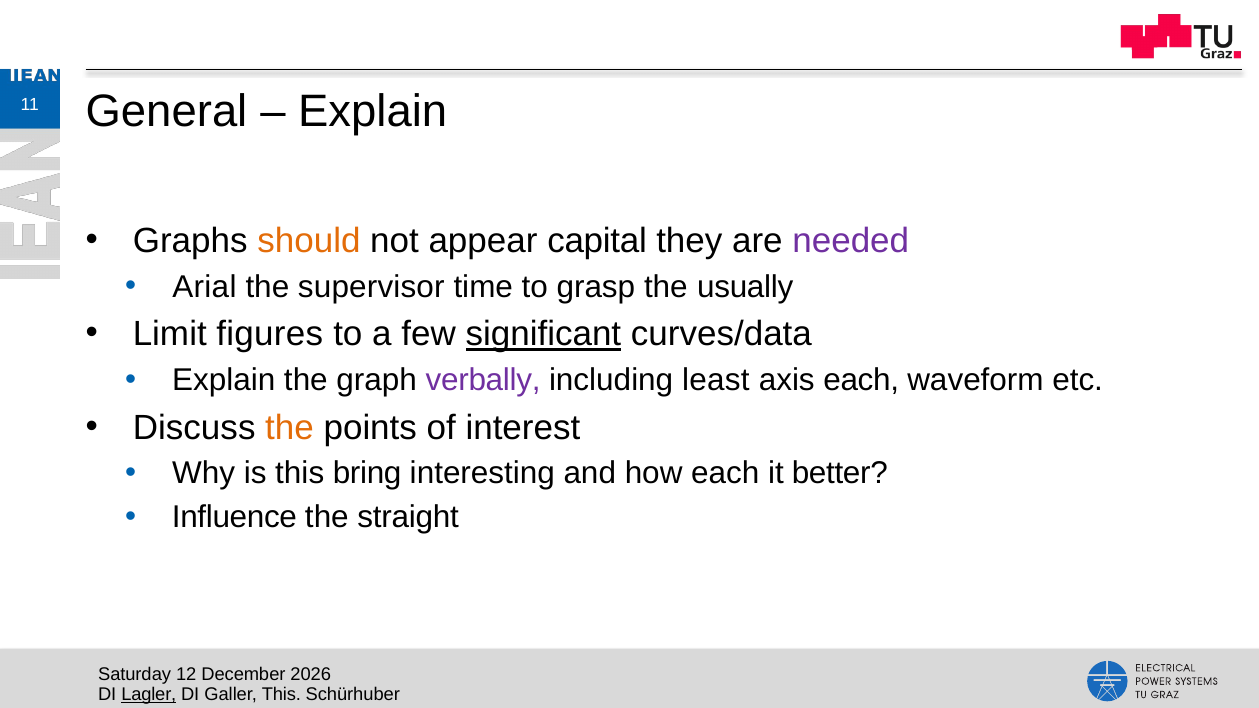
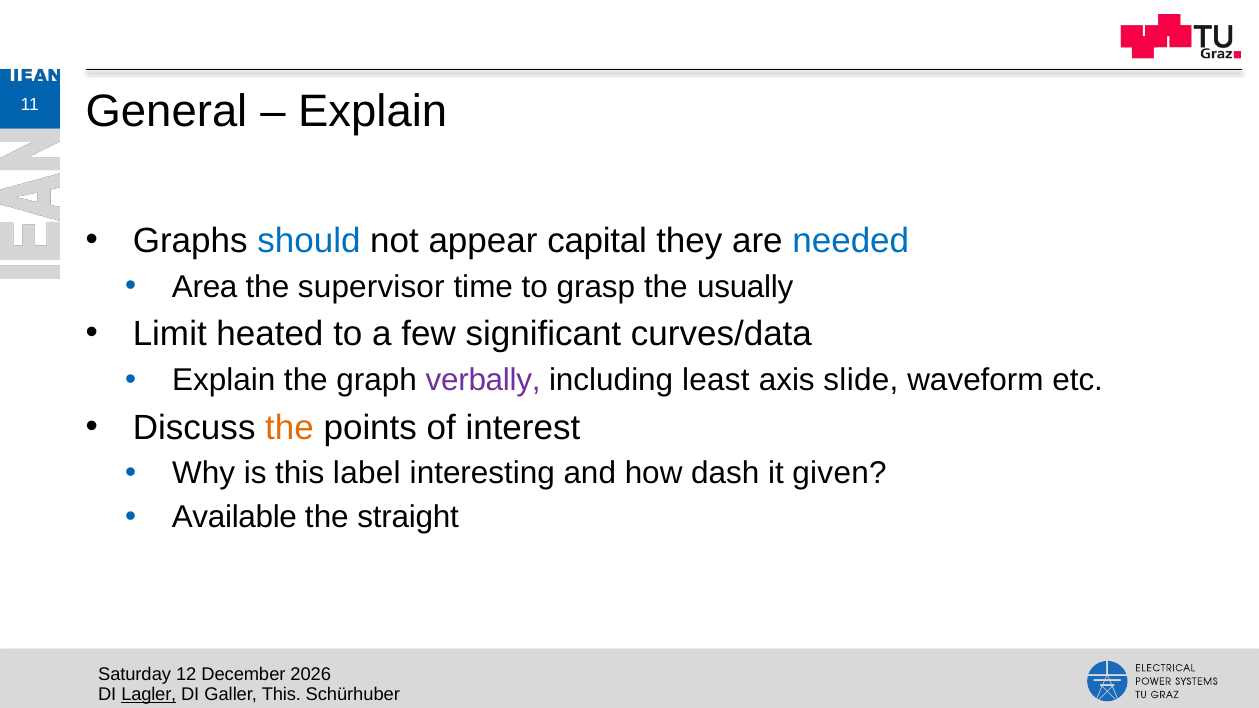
should colour: orange -> blue (309, 241)
needed colour: purple -> blue (851, 241)
Arial: Arial -> Area (205, 287)
figures: figures -> heated (270, 335)
significant underline: present -> none (543, 335)
axis each: each -> slide (861, 380)
bring: bring -> label (367, 474)
how each: each -> dash (725, 474)
better: better -> given (840, 474)
Influence: Influence -> Available (234, 518)
